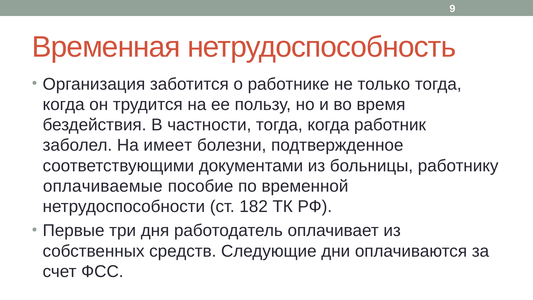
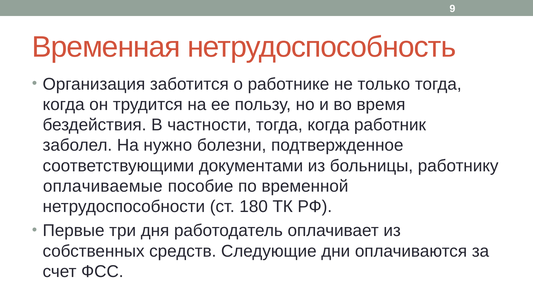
имеет: имеет -> нужно (168, 145)
182: 182 -> 180 (254, 207)
